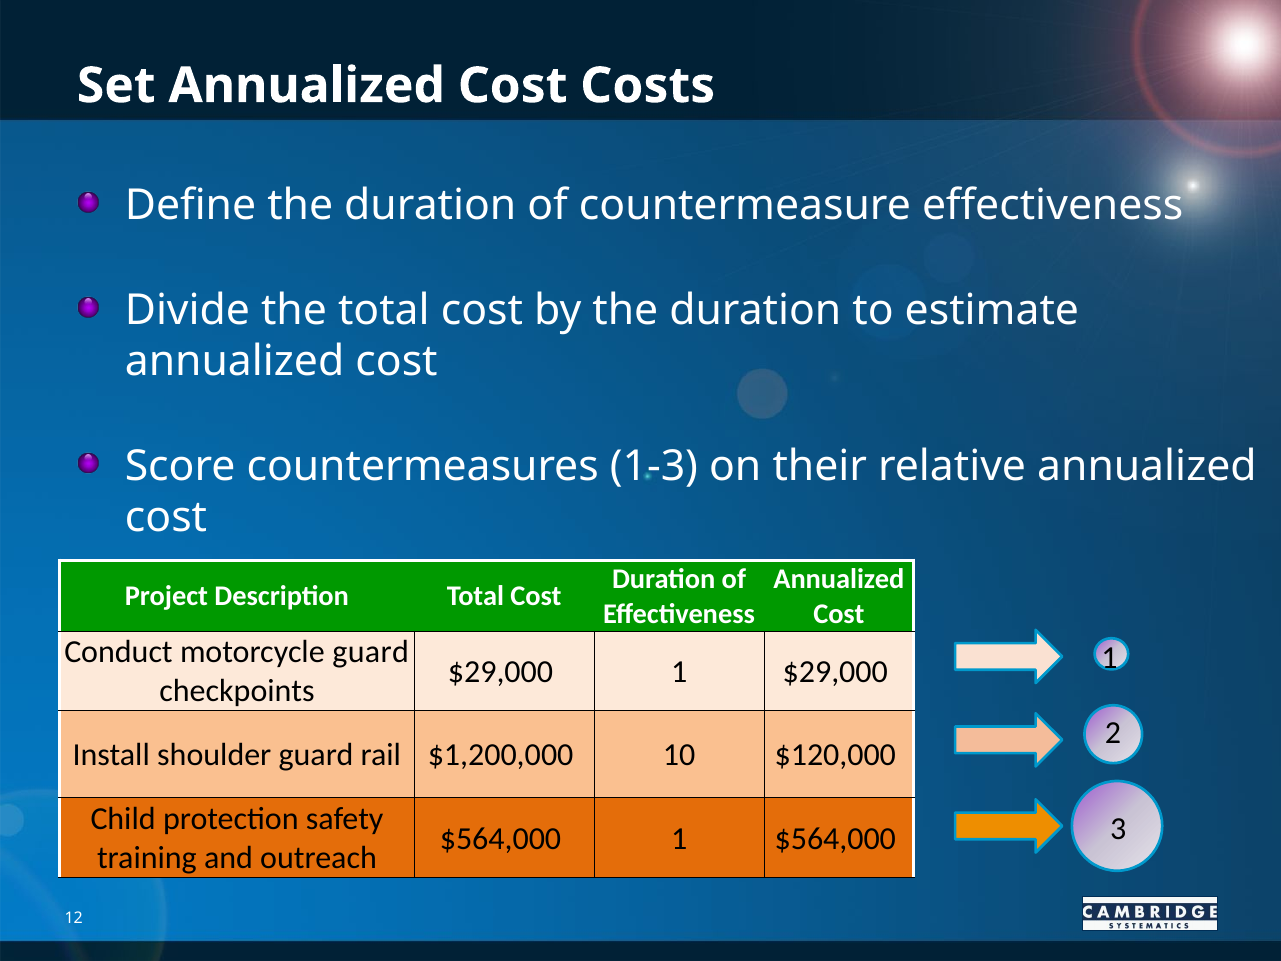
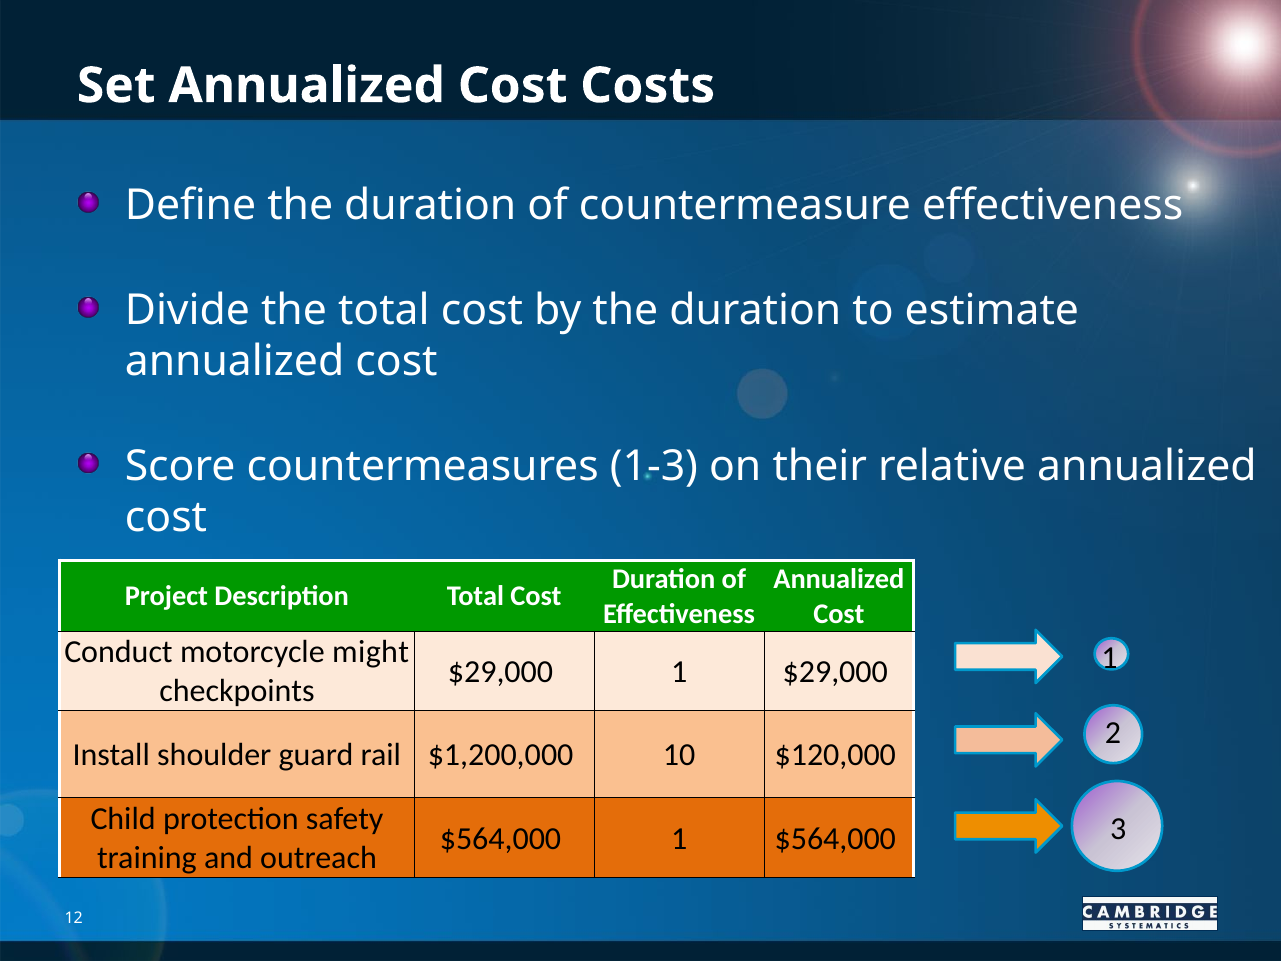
motorcycle guard: guard -> might (371, 652)
